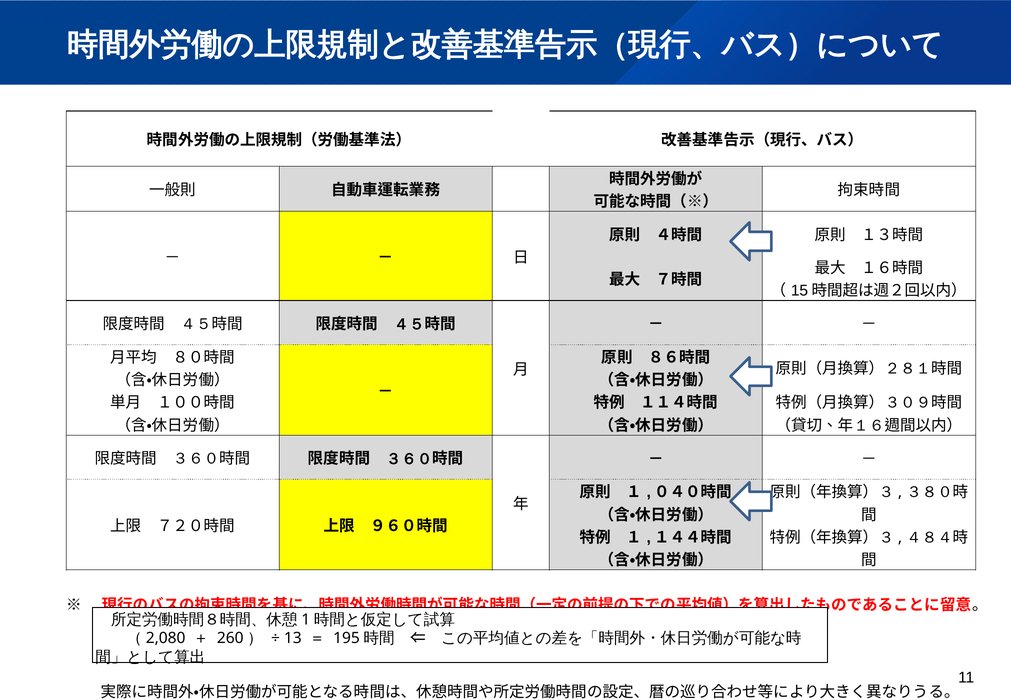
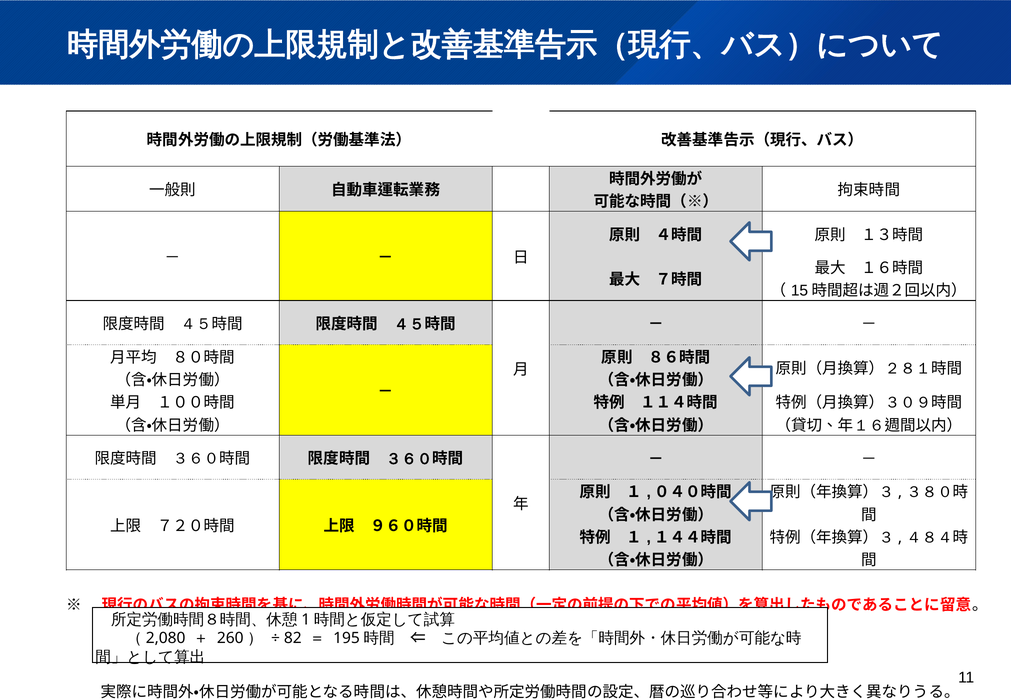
13: 13 -> 82 (293, 638)
